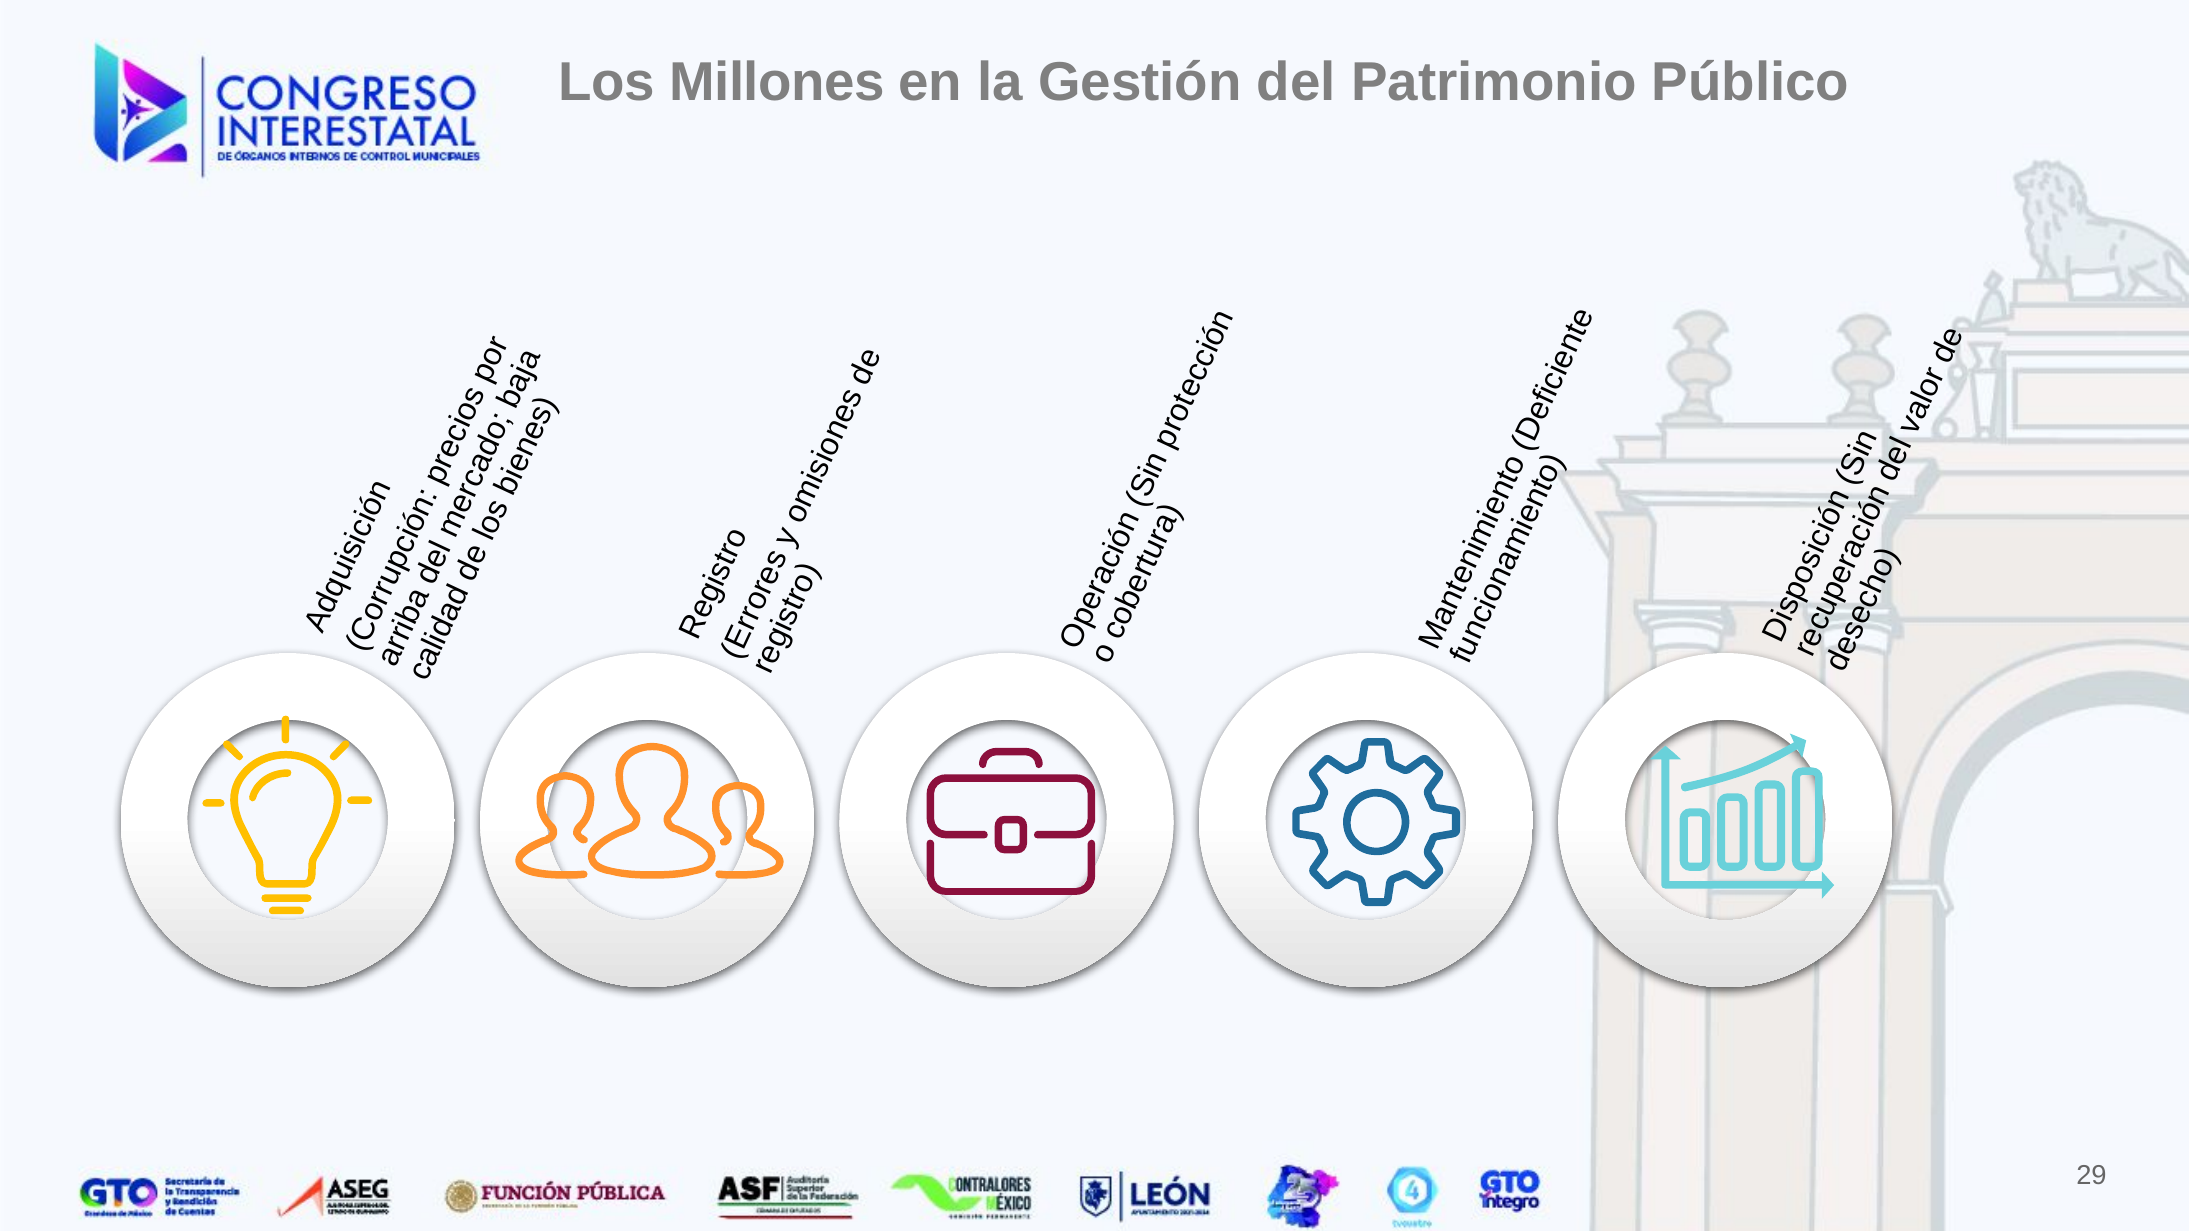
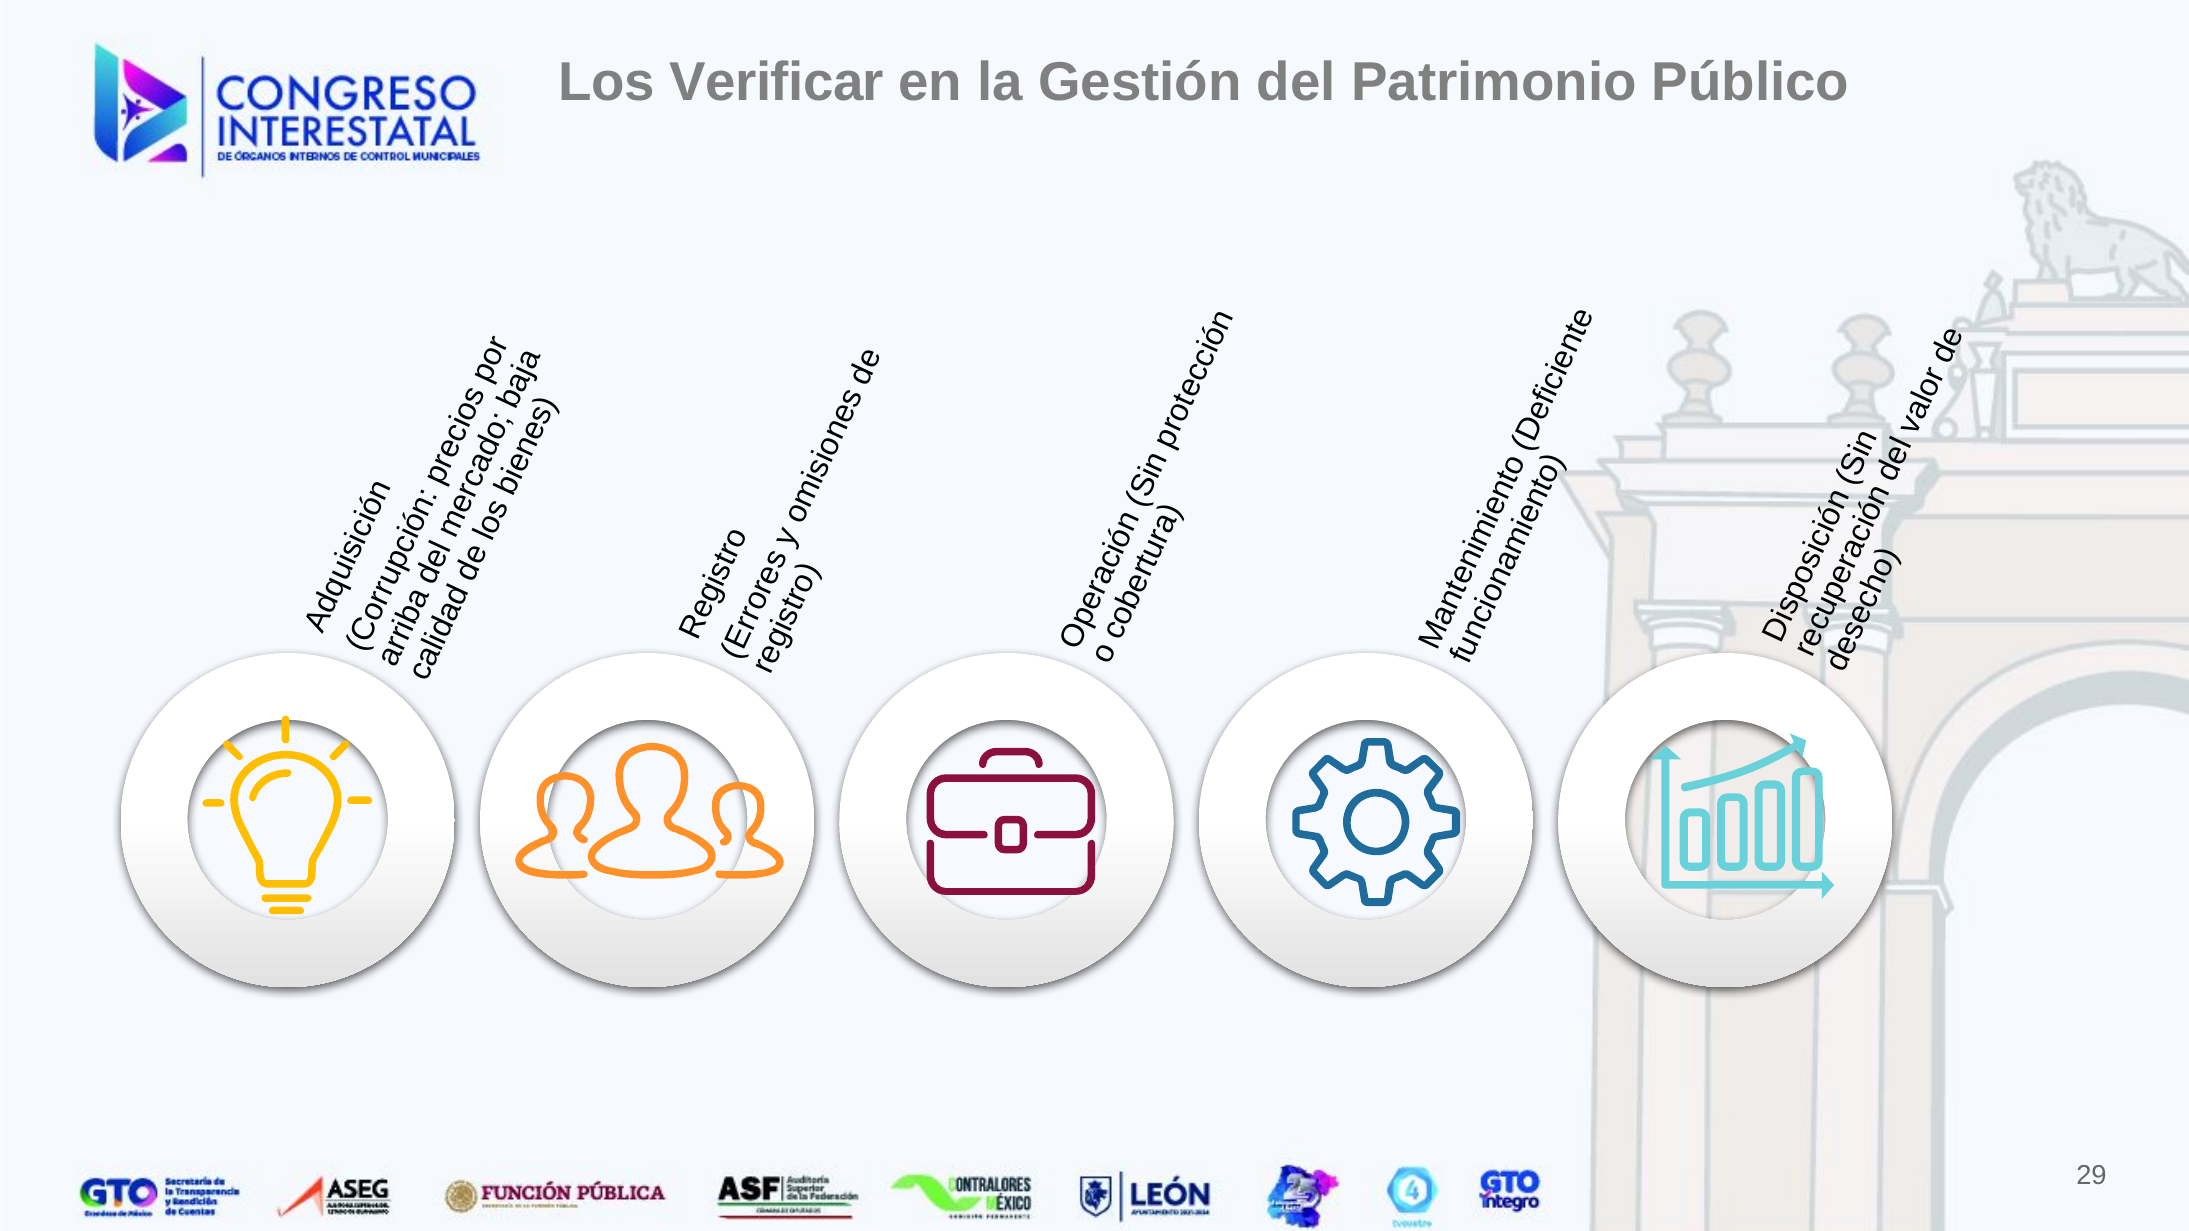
Millones: Millones -> Verificar (777, 82)
